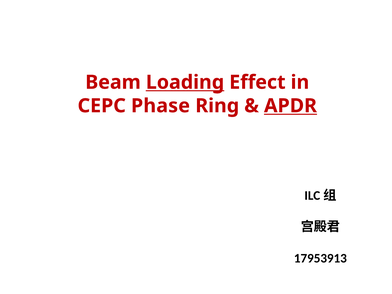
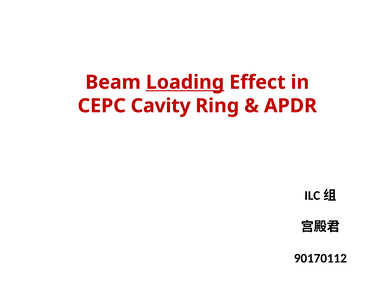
Phase: Phase -> Cavity (161, 106)
APDR underline: present -> none (290, 106)
17953913: 17953913 -> 90170112 (320, 258)
